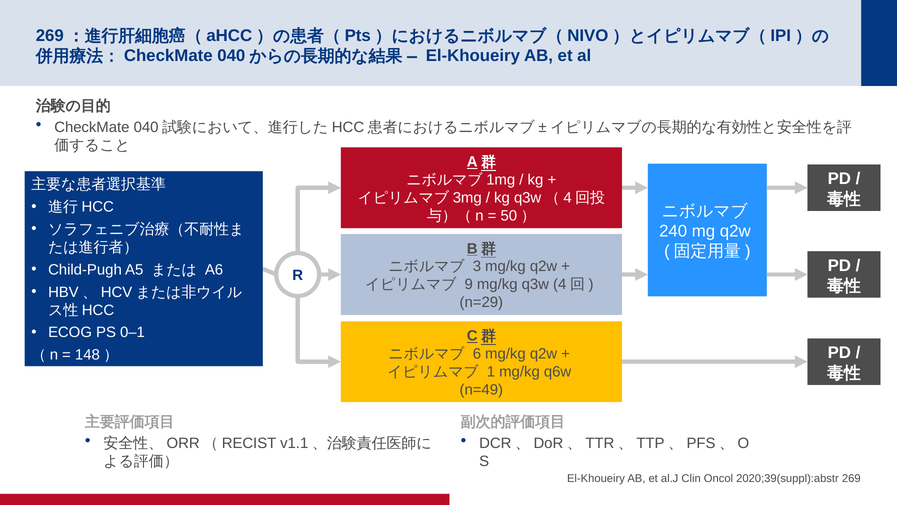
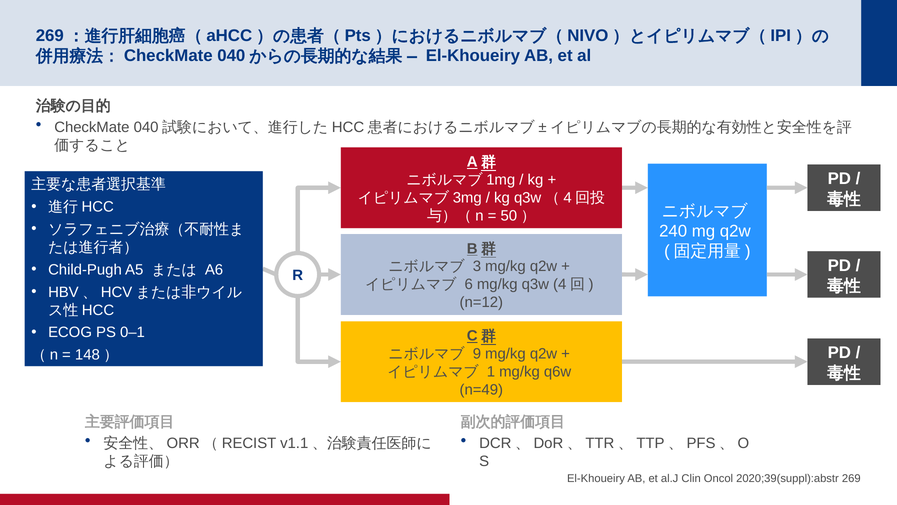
9: 9 -> 6 (469, 284)
n=29: n=29 -> n=12 (481, 302)
6: 6 -> 9 (477, 353)
